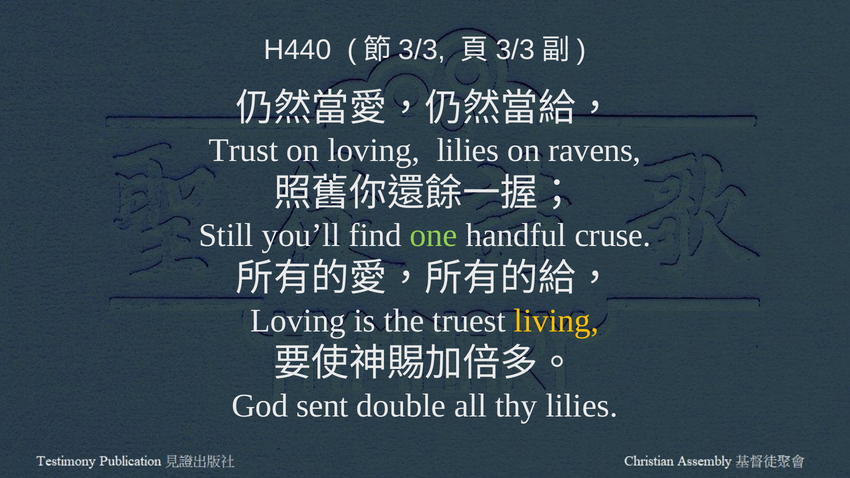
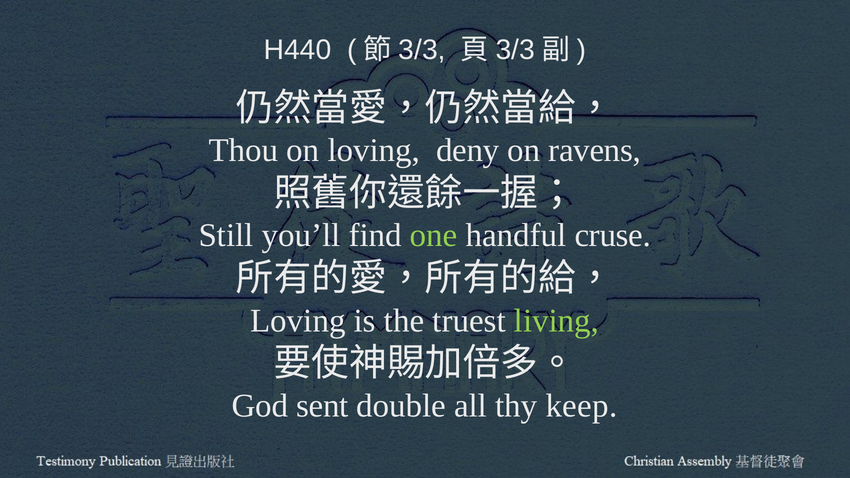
Trust: Trust -> Thou (243, 151)
loving lilies: lilies -> deny (468, 151)
living colour: yellow -> light green (557, 321)
thy lilies: lilies -> keep (582, 406)
